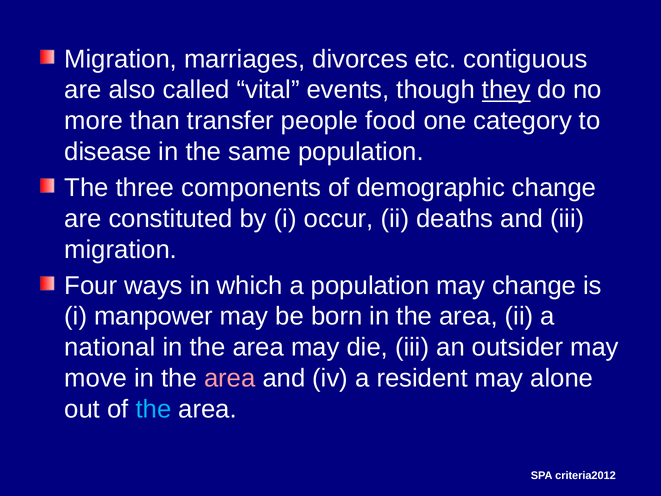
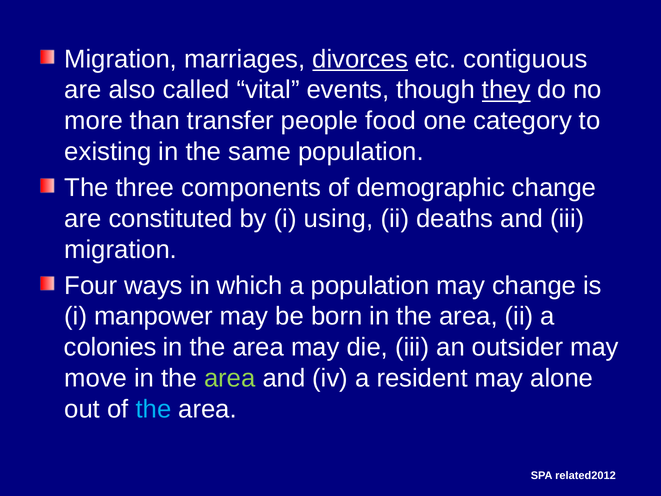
divorces underline: none -> present (360, 59)
disease: disease -> existing (108, 152)
occur: occur -> using (339, 219)
national: national -> colonies (110, 347)
area colour: pink -> light green (230, 378)
criteria2012: criteria2012 -> related2012 (585, 476)
